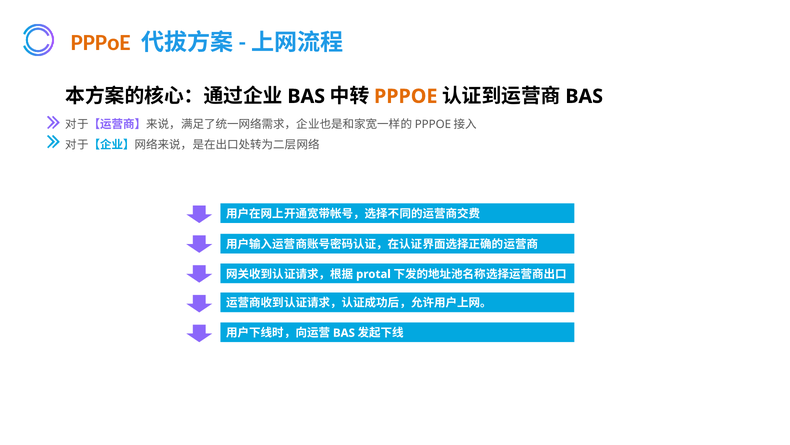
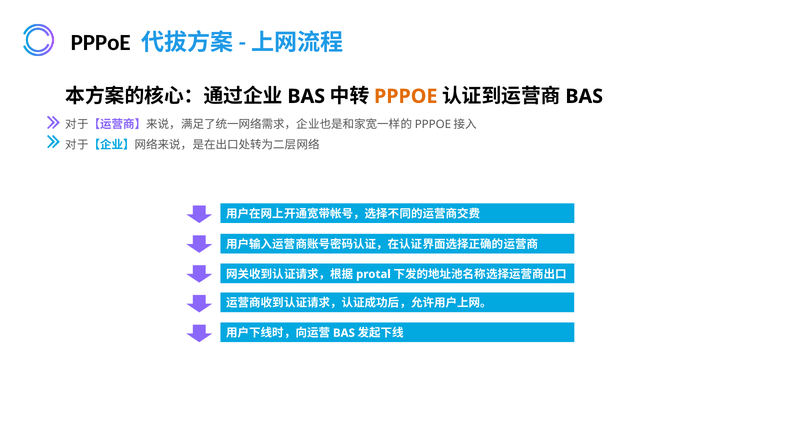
PPPoE colour: orange -> black (101, 42)
